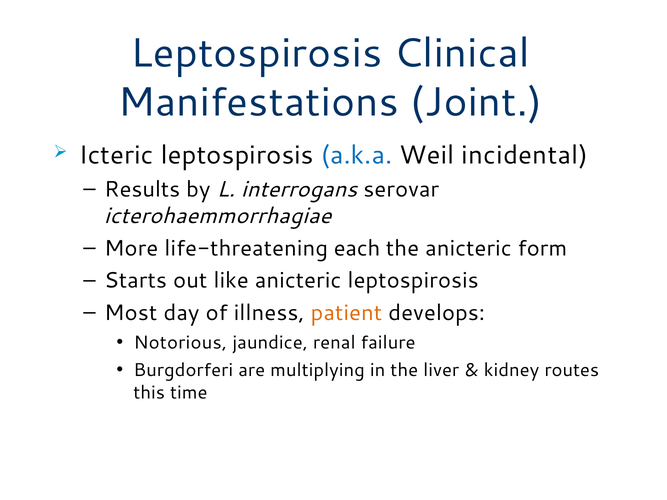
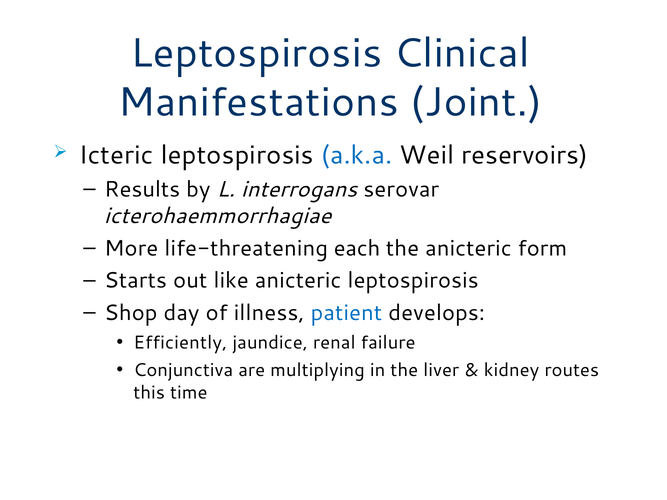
incidental: incidental -> reservoirs (525, 155)
Most: Most -> Shop (131, 313)
patient colour: orange -> blue (346, 313)
Notorious: Notorious -> Efficiently (180, 343)
Burgdorferi: Burgdorferi -> Conjunctiva (183, 370)
